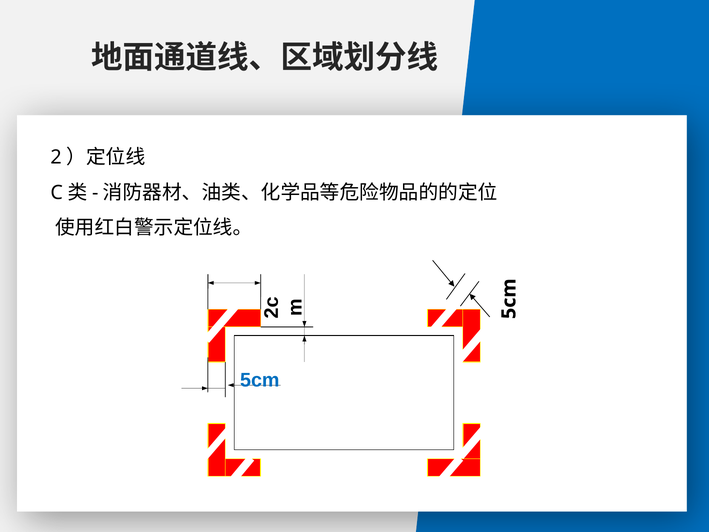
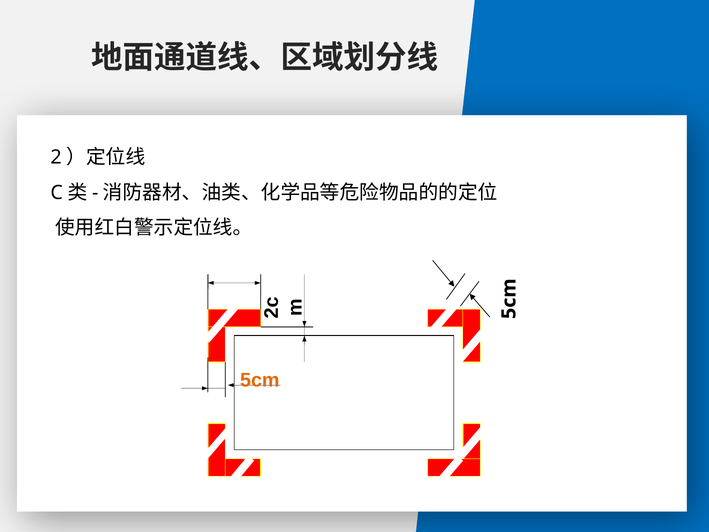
5cm colour: blue -> orange (260, 380)
